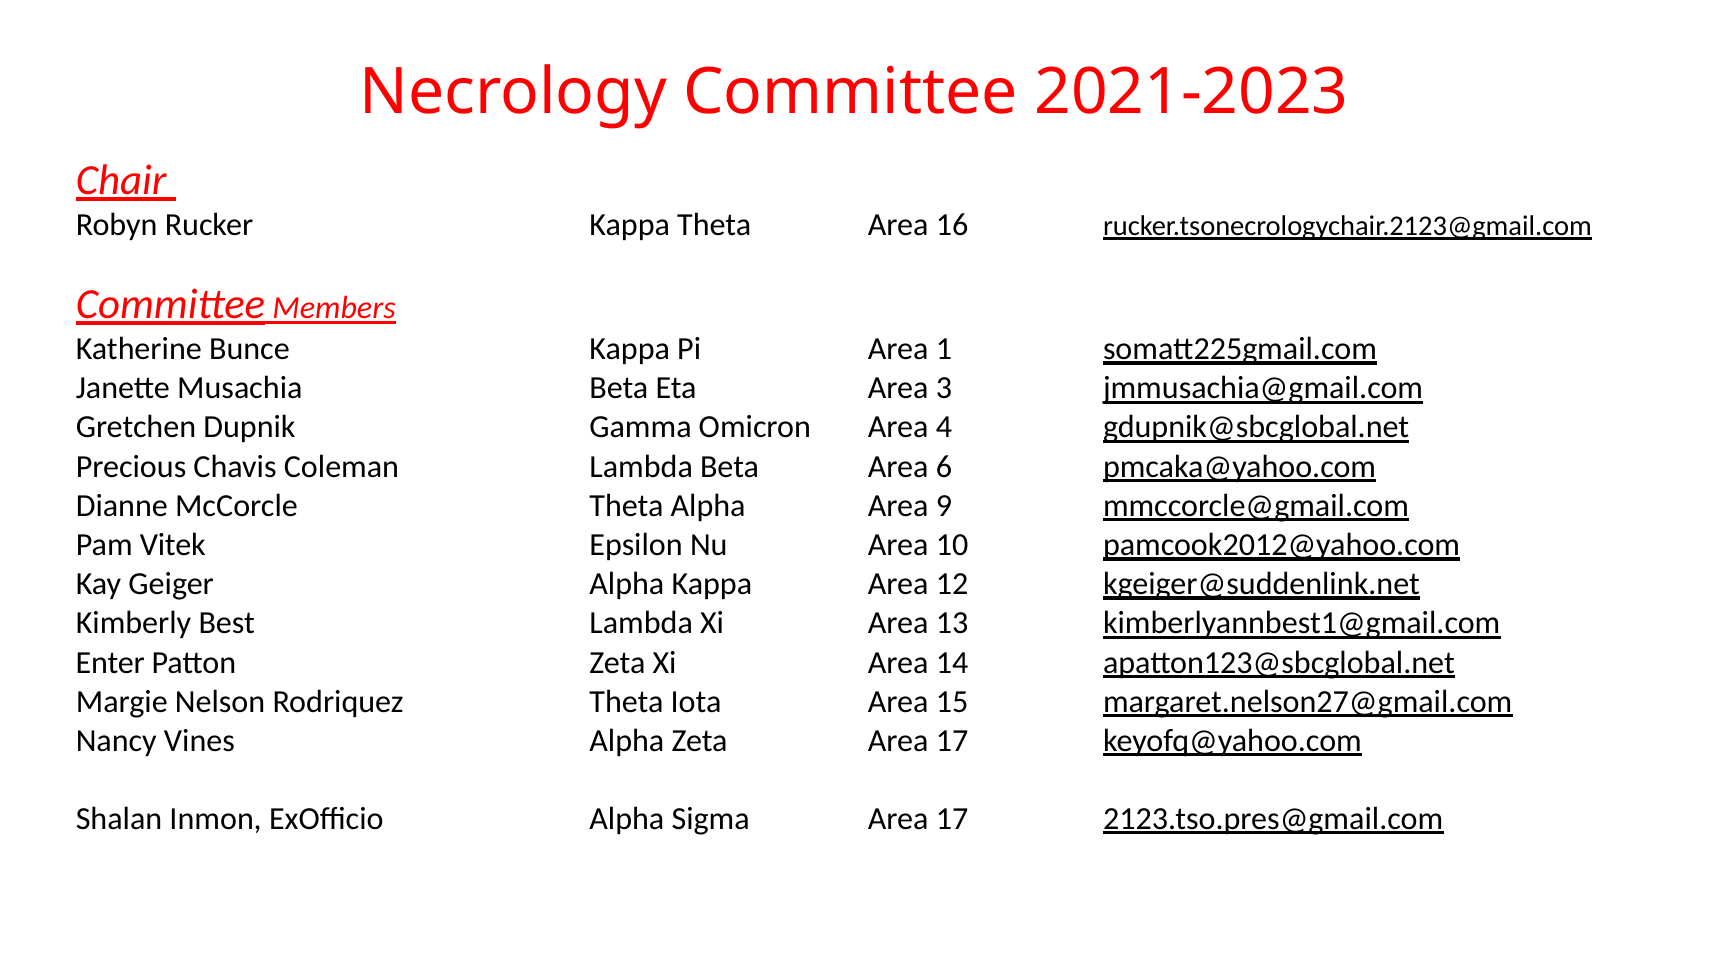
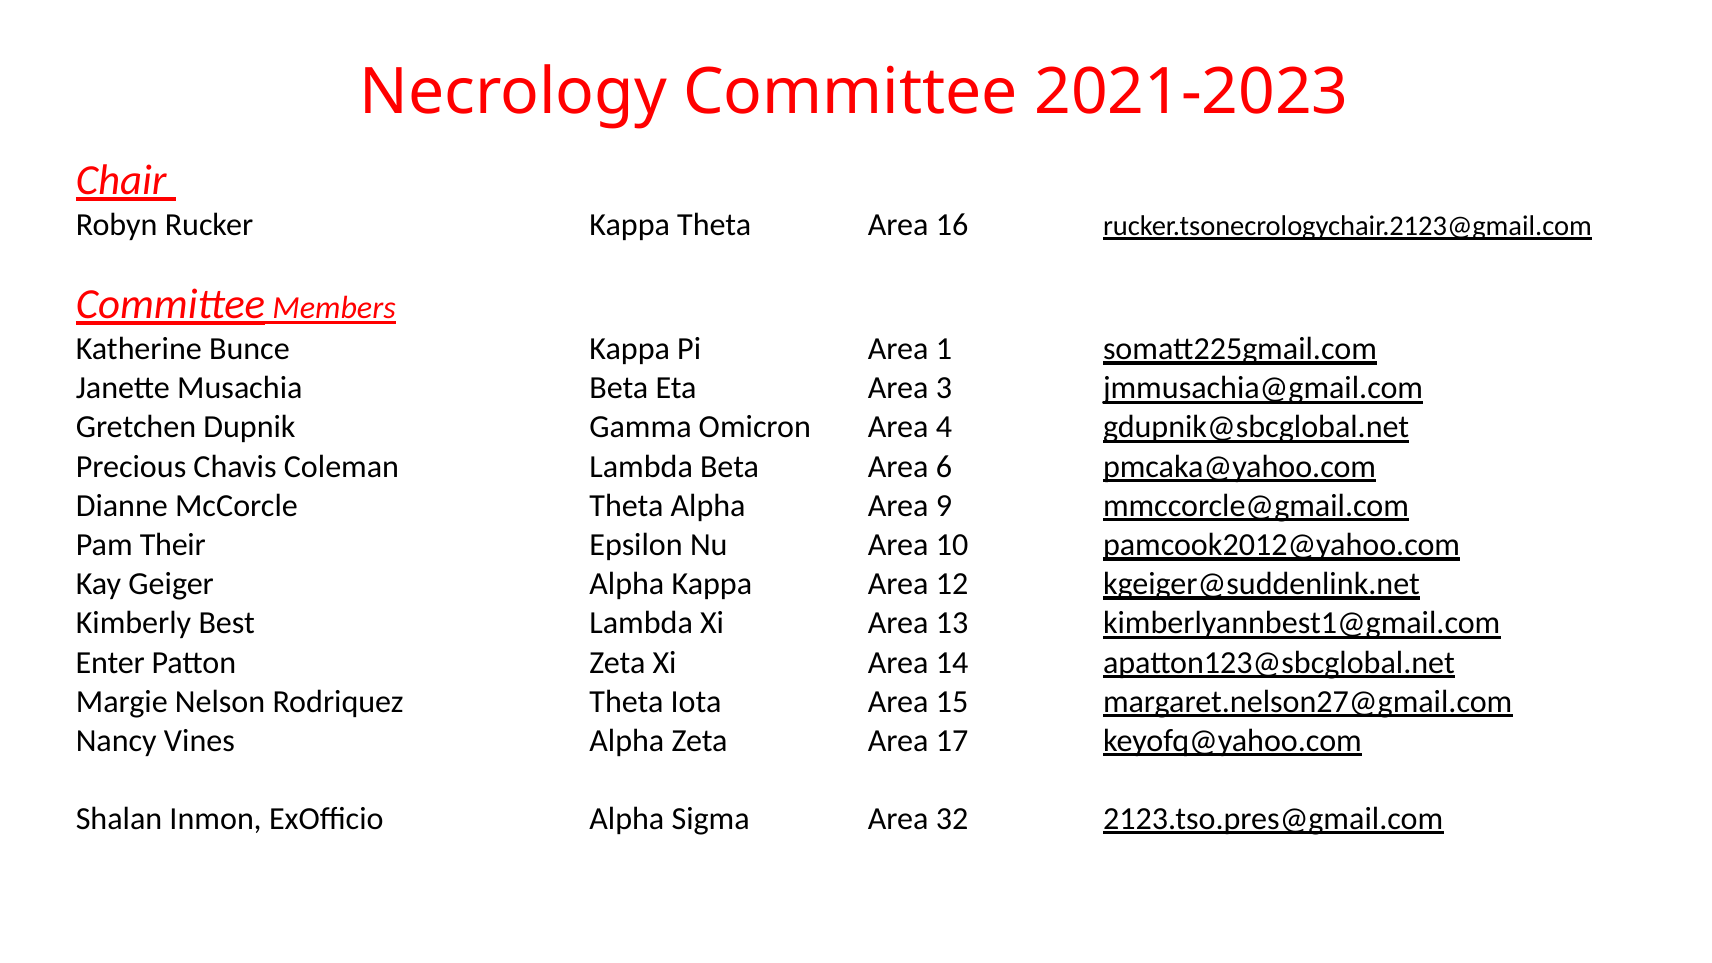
Vitek: Vitek -> Their (173, 545)
Sigma Area 17: 17 -> 32 (952, 818)
